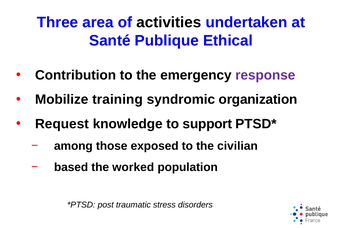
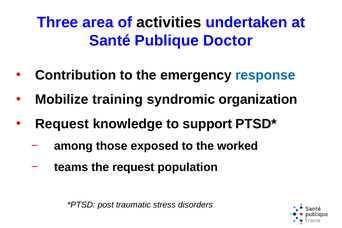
Ethical: Ethical -> Doctor (228, 41)
response colour: purple -> blue (265, 75)
civilian: civilian -> worked (238, 146)
based: based -> teams (71, 167)
the worked: worked -> request (133, 167)
